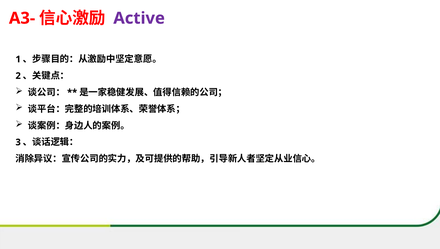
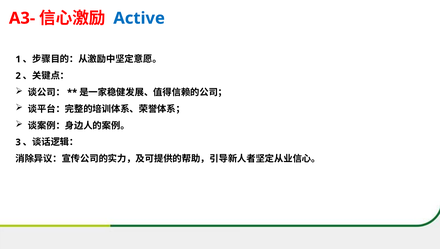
Active colour: purple -> blue (139, 18)
